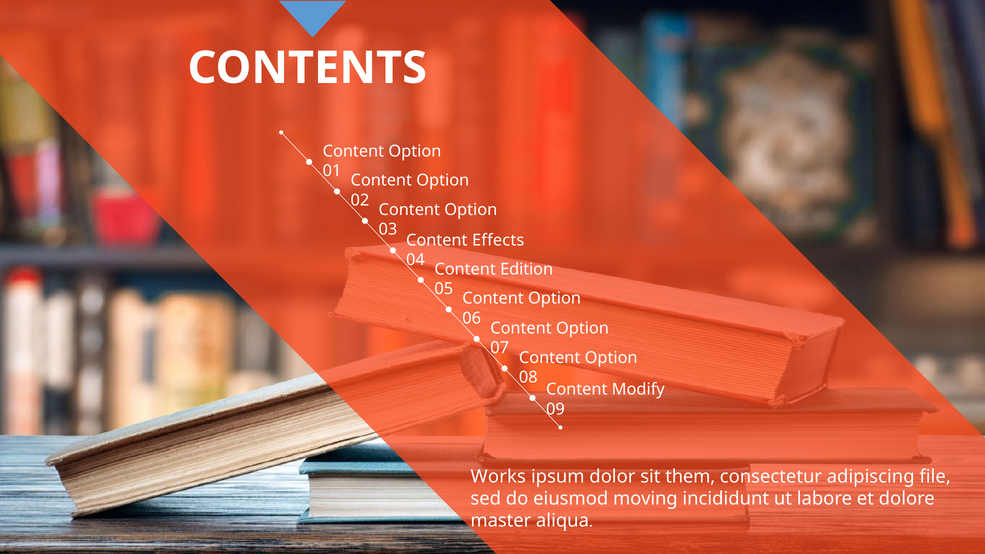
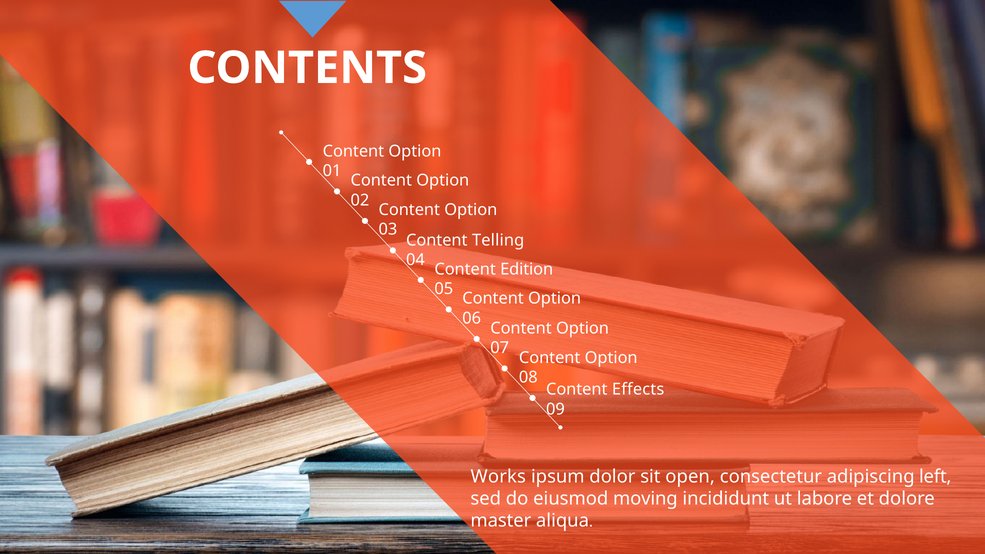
Effects: Effects -> Telling (498, 240)
Modify: Modify -> Effects (638, 389)
them: them -> open (690, 477)
file: file -> left (935, 477)
